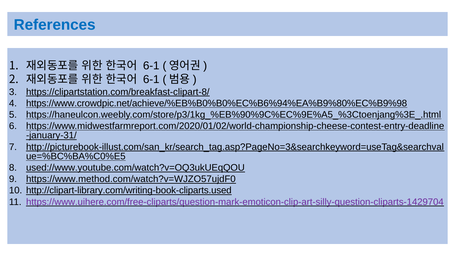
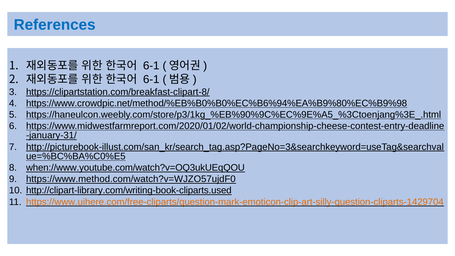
https://www.crowdpic.net/achieve/%EB%B0%B0%EC%B6%94%EA%B9%80%EC%B9%98: https://www.crowdpic.net/achieve/%EB%B0%B0%EC%B6%94%EA%B9%80%EC%B9%98 -> https://www.crowdpic.net/method/%EB%B0%B0%EC%B6%94%EA%B9%80%EC%B9%98 (217, 103)
used://www.youtube.com/watch?v=OQ3ukUEqQOU: used://www.youtube.com/watch?v=OQ3ukUEqQOU -> when://www.youtube.com/watch?v=OQ3ukUEqQOU (135, 168)
https://www.uihere.com/free-cliparts/question-mark-emoticon-clip-art-silly-question-cliparts-1429704 colour: purple -> orange (235, 202)
